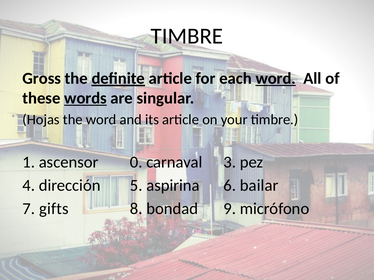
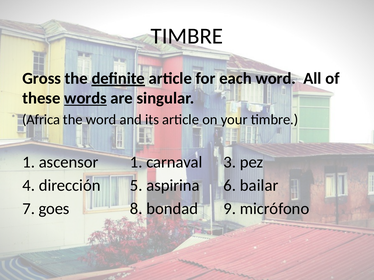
word underline: present -> none (276, 78)
Hojas: Hojas -> Africa (41, 120)
ascensor 0: 0 -> 1 (136, 162)
gifts: gifts -> goes (54, 209)
